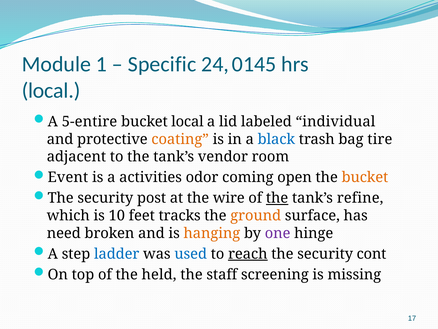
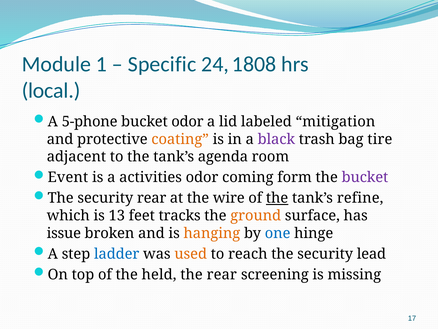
0145: 0145 -> 1808 (254, 64)
5-entire: 5-entire -> 5-phone (90, 121)
bucket local: local -> odor (187, 121)
individual: individual -> mitigation (335, 121)
black colour: blue -> purple (276, 139)
vendor: vendor -> agenda (223, 156)
open: open -> form (295, 177)
bucket colour: orange -> purple (365, 177)
security post: post -> rear (152, 198)
10: 10 -> 13 (117, 215)
need: need -> issue (64, 233)
one colour: purple -> blue (278, 233)
used colour: blue -> orange (191, 254)
reach underline: present -> none (248, 254)
cont: cont -> lead (371, 254)
the staff: staff -> rear (222, 274)
